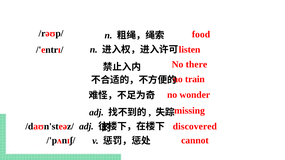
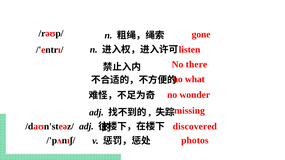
food: food -> gone (201, 34)
train: train -> what (195, 79)
cannot: cannot -> photos (195, 141)
